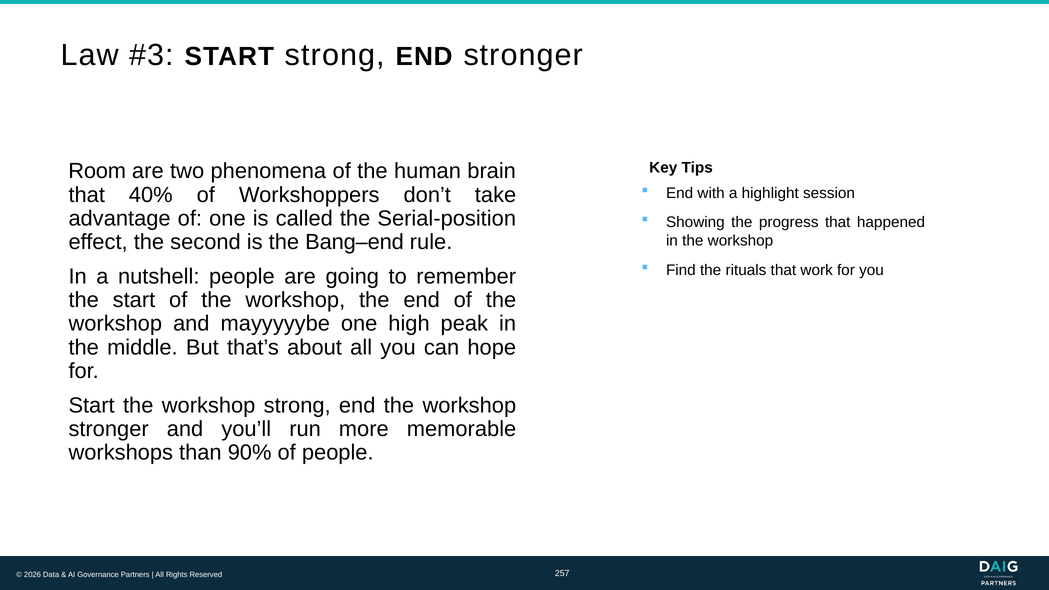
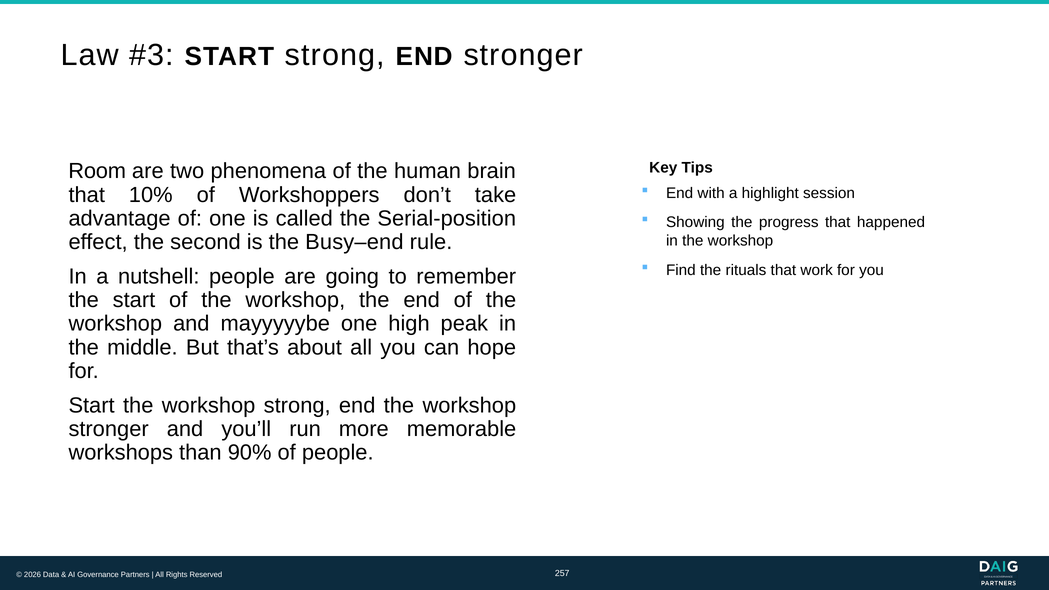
40%: 40% -> 10% (151, 195)
Bang–end: Bang–end -> Busy–end (354, 242)
